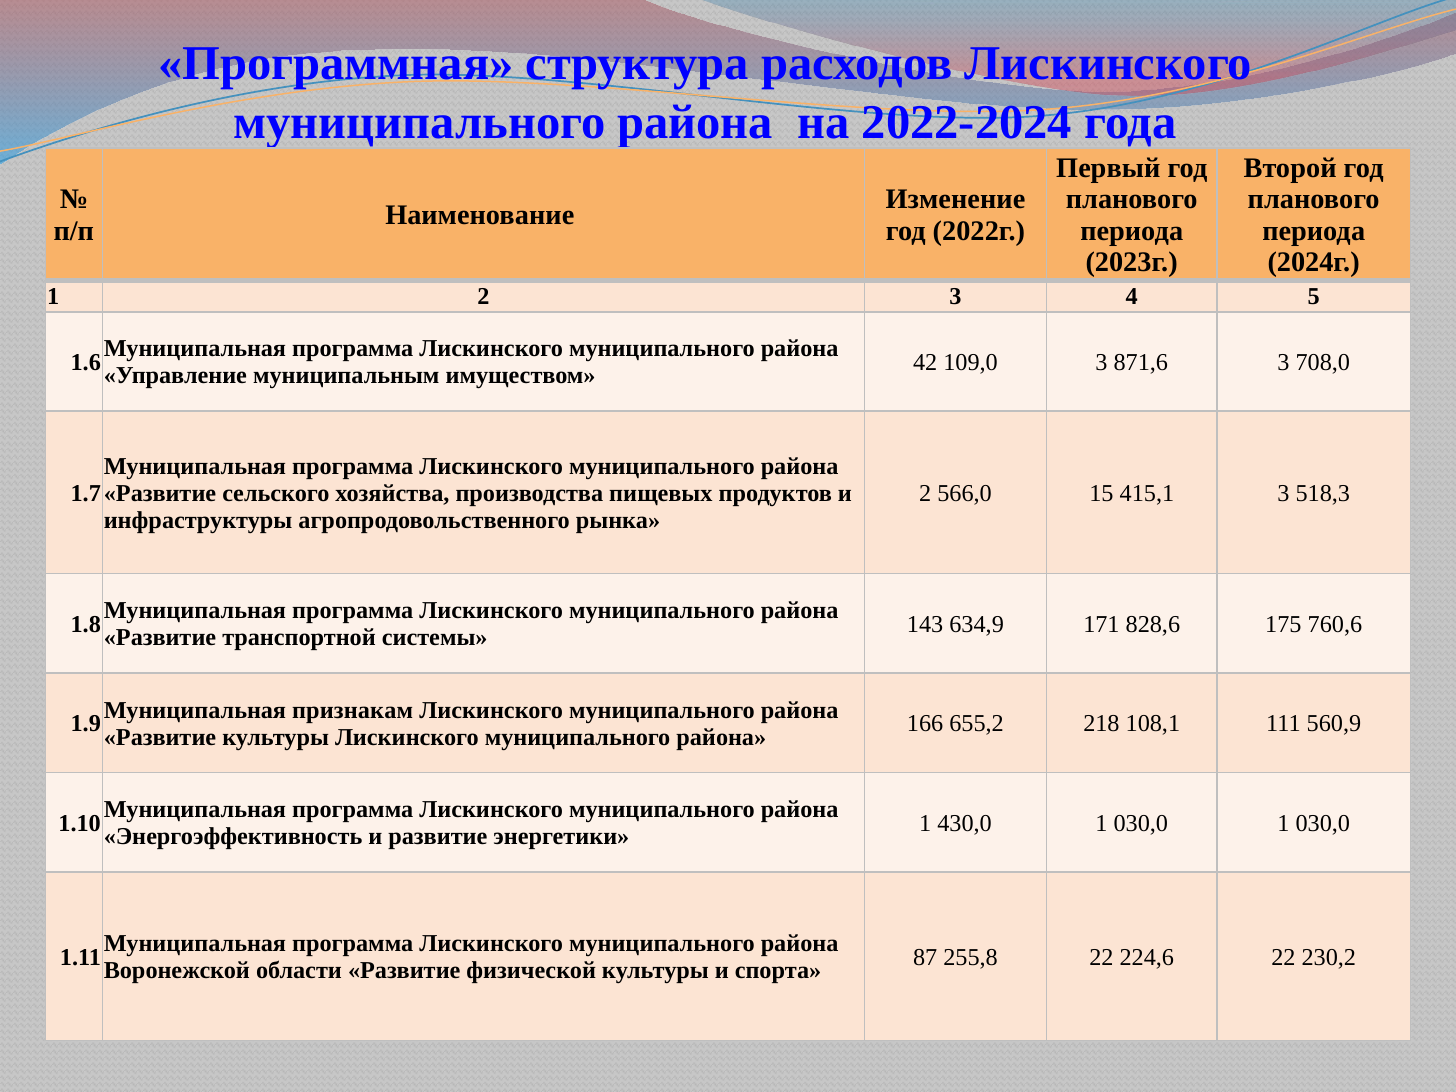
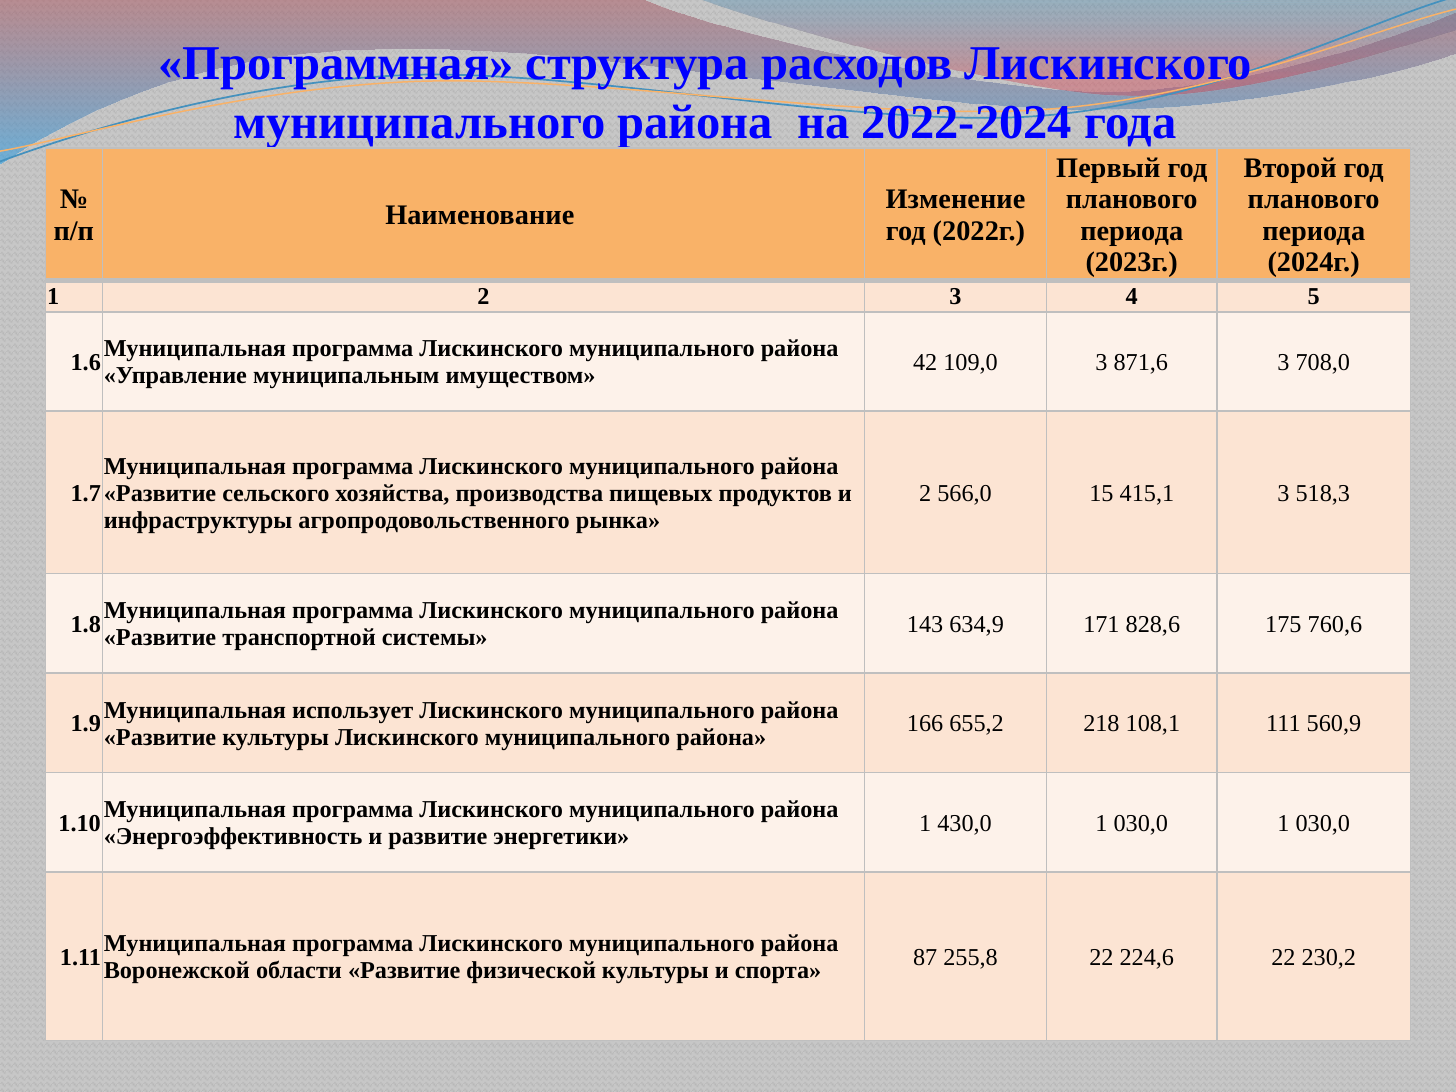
признакам: признакам -> использует (353, 710)
